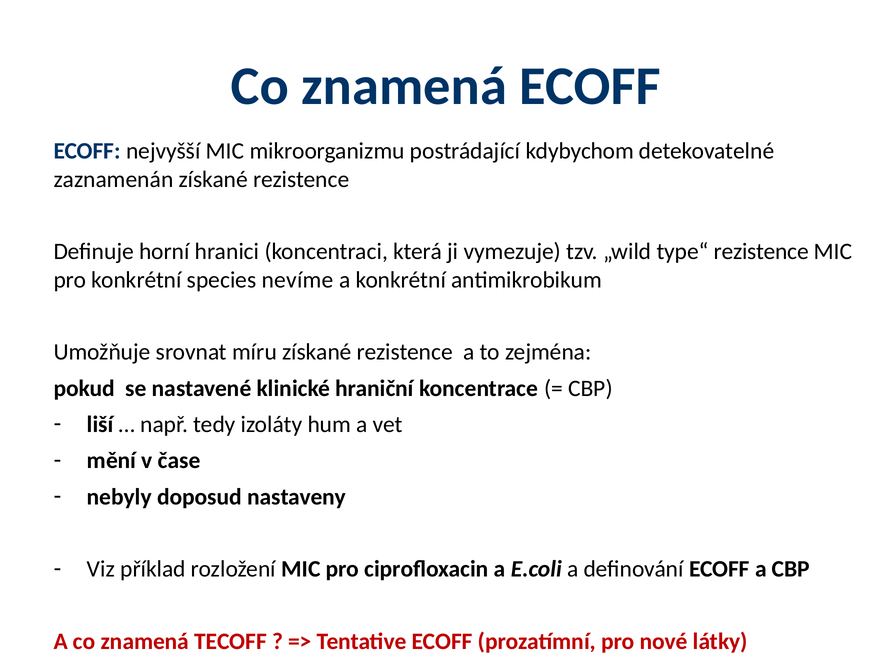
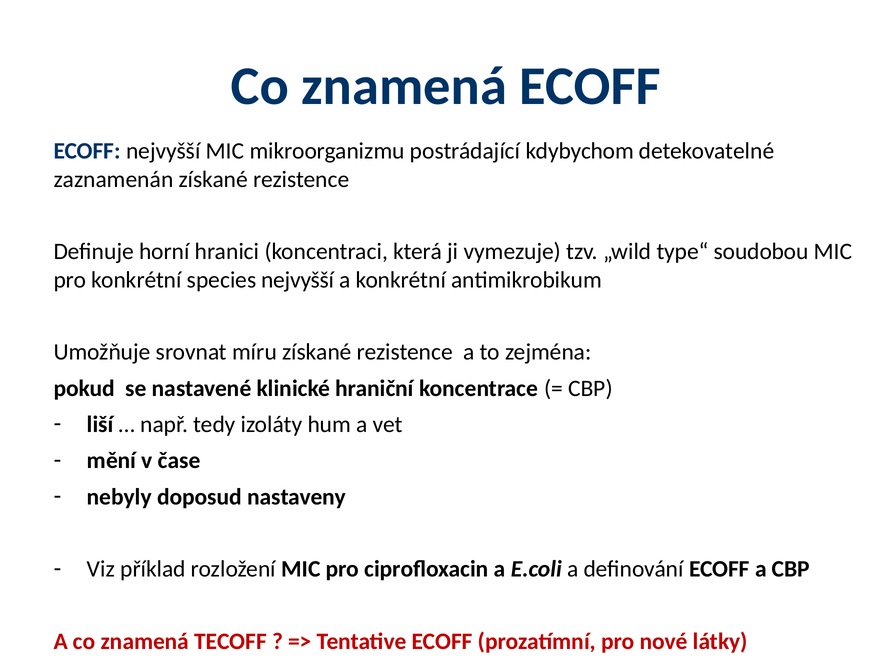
type“ rezistence: rezistence -> soudobou (761, 252)
species nevíme: nevíme -> nejvyšší (298, 280)
